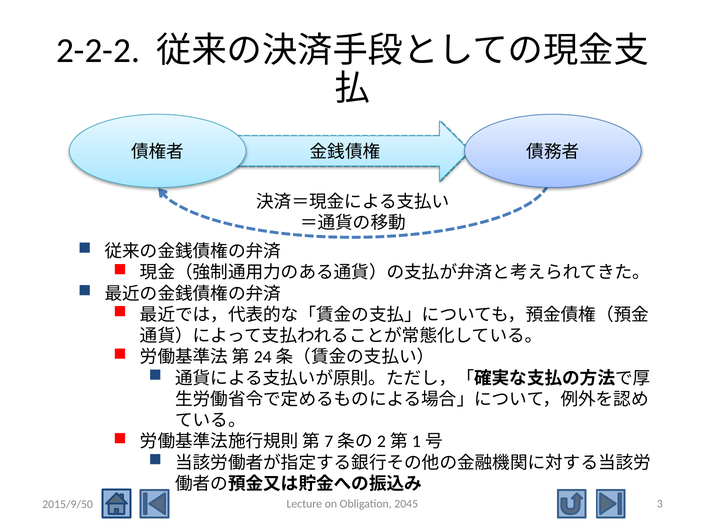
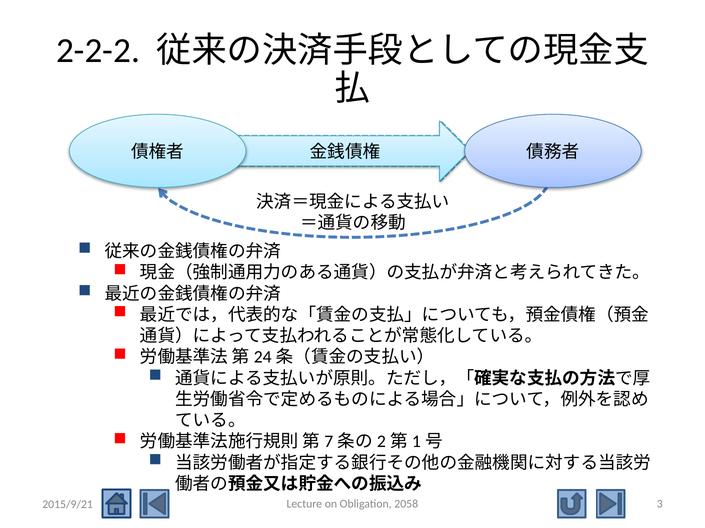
2045: 2045 -> 2058 (406, 505)
2015/9/50: 2015/9/50 -> 2015/9/21 (68, 505)
